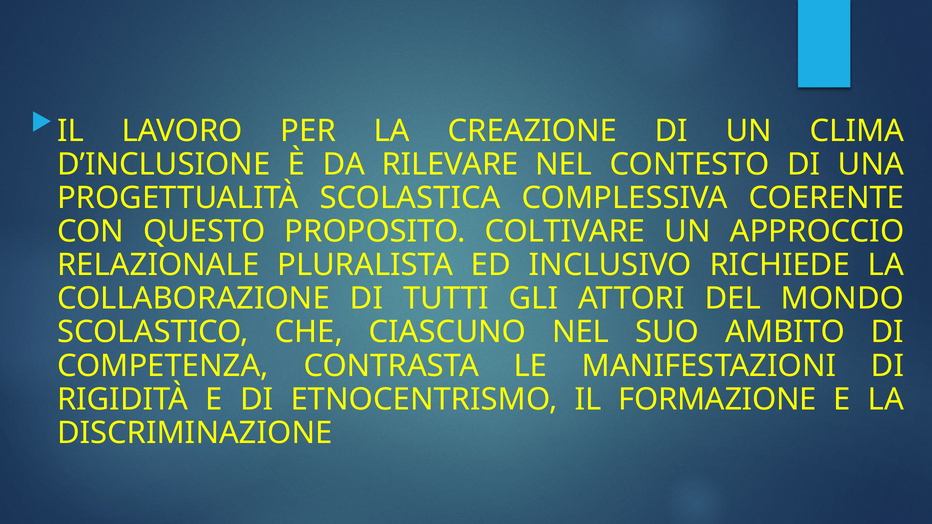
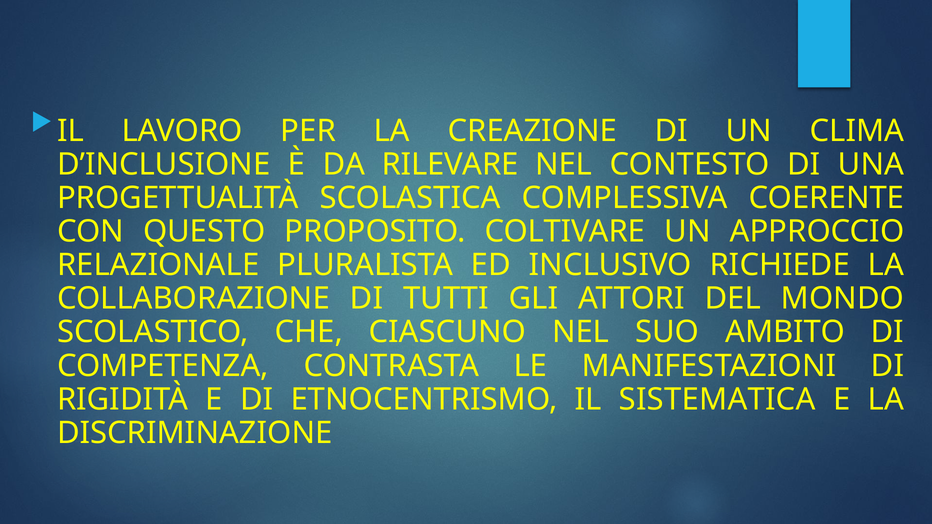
FORMAZIONE: FORMAZIONE -> SISTEMATICA (717, 400)
